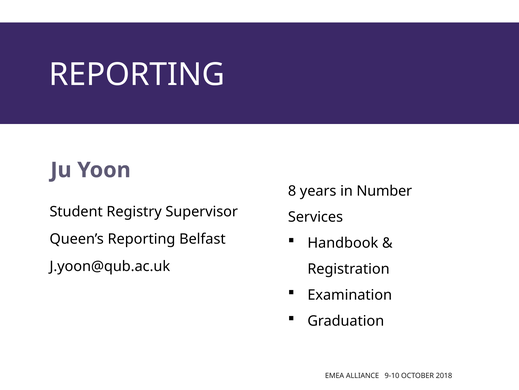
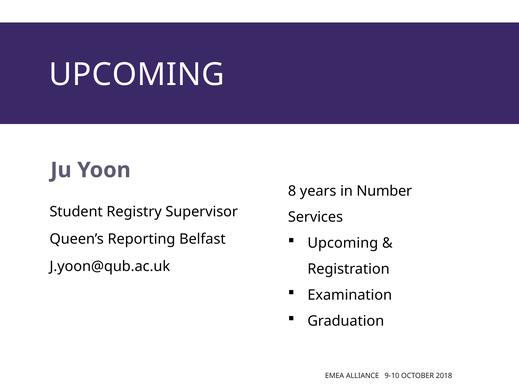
REPORTING: REPORTING -> UPCOMING (137, 74)
Handbook: Handbook -> Upcoming (343, 243)
